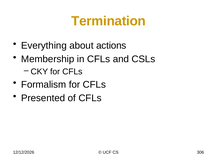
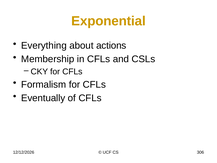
Termination: Termination -> Exponential (108, 21)
Presented: Presented -> Eventually (43, 98)
